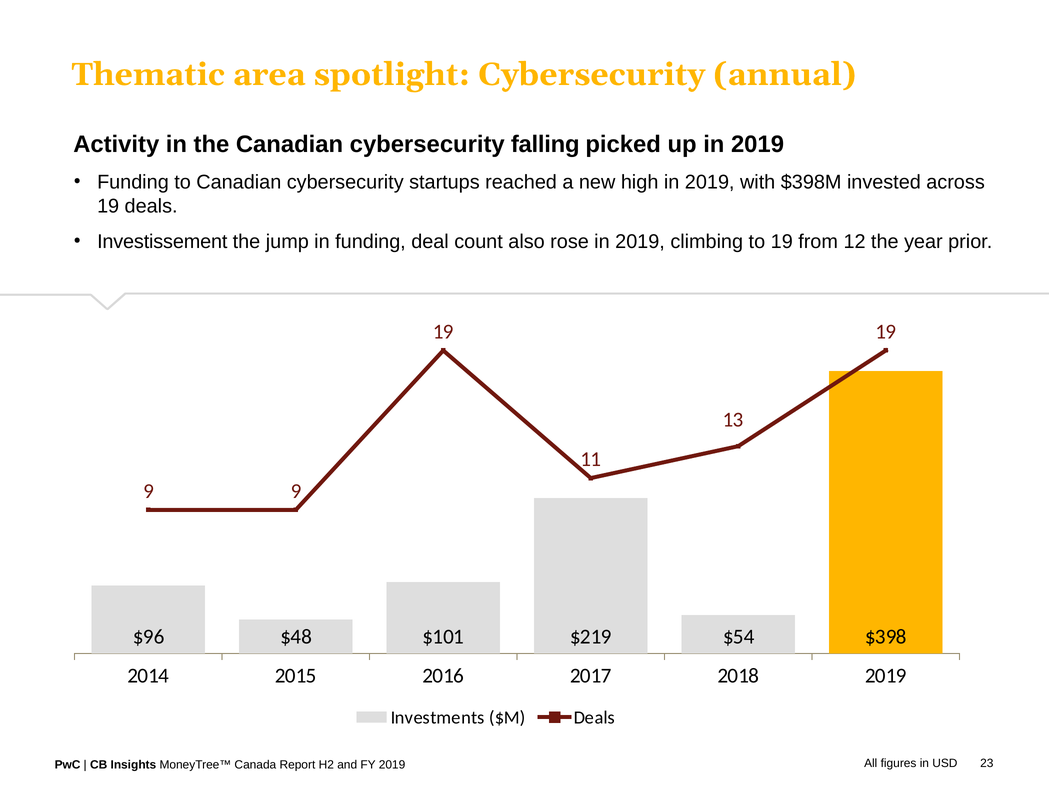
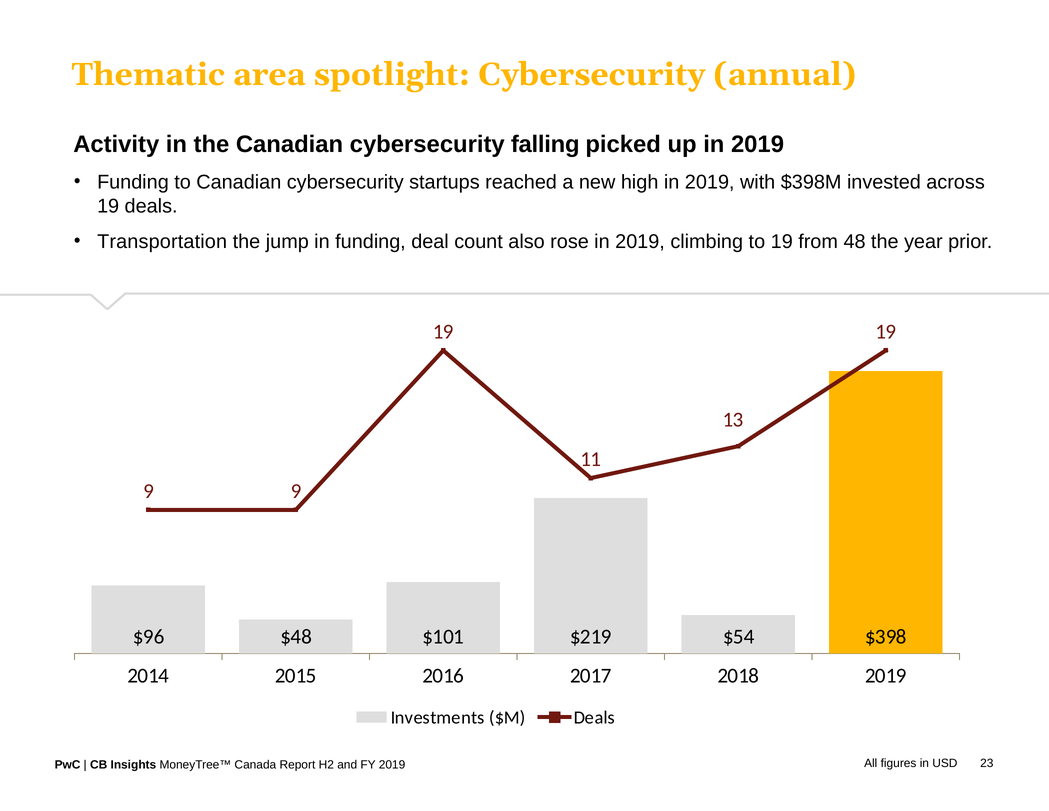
Investissement: Investissement -> Transportation (162, 242)
from 12: 12 -> 48 (855, 242)
